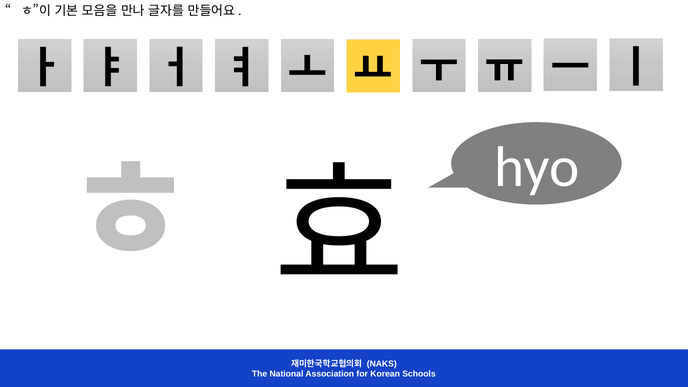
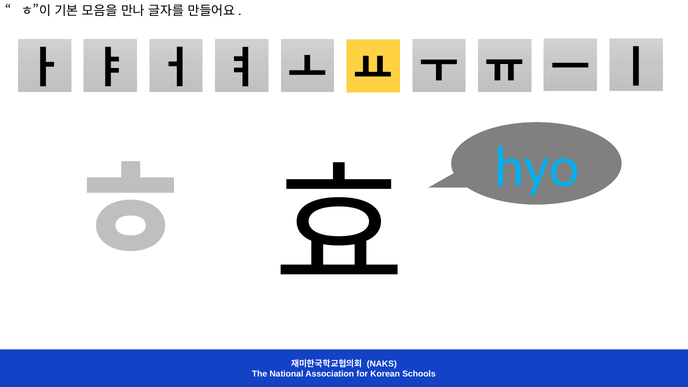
hyo colour: white -> light blue (537, 167)
